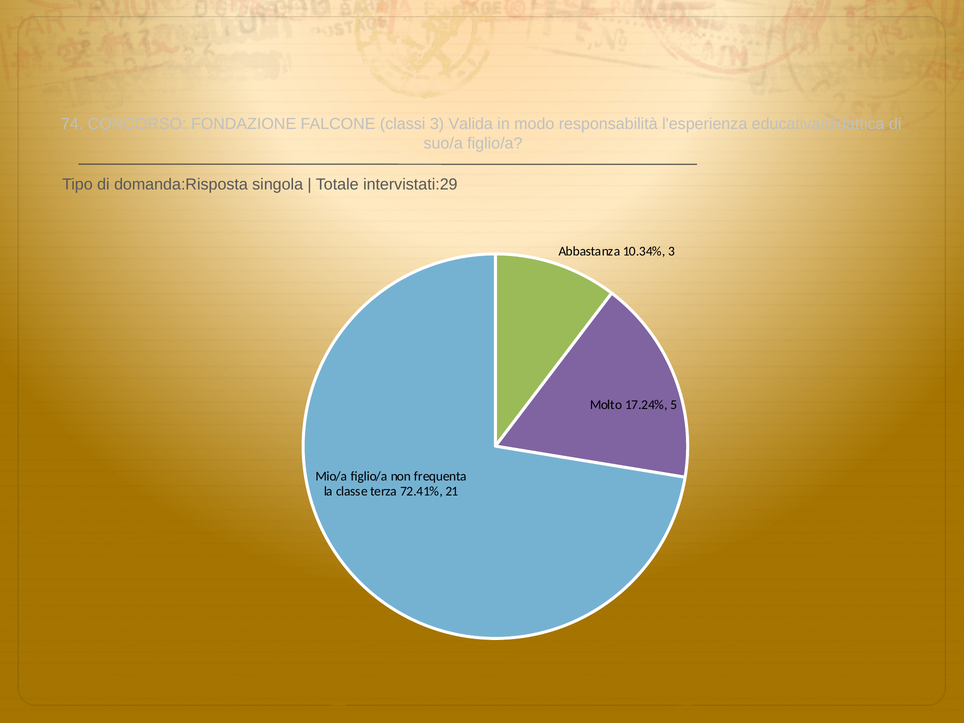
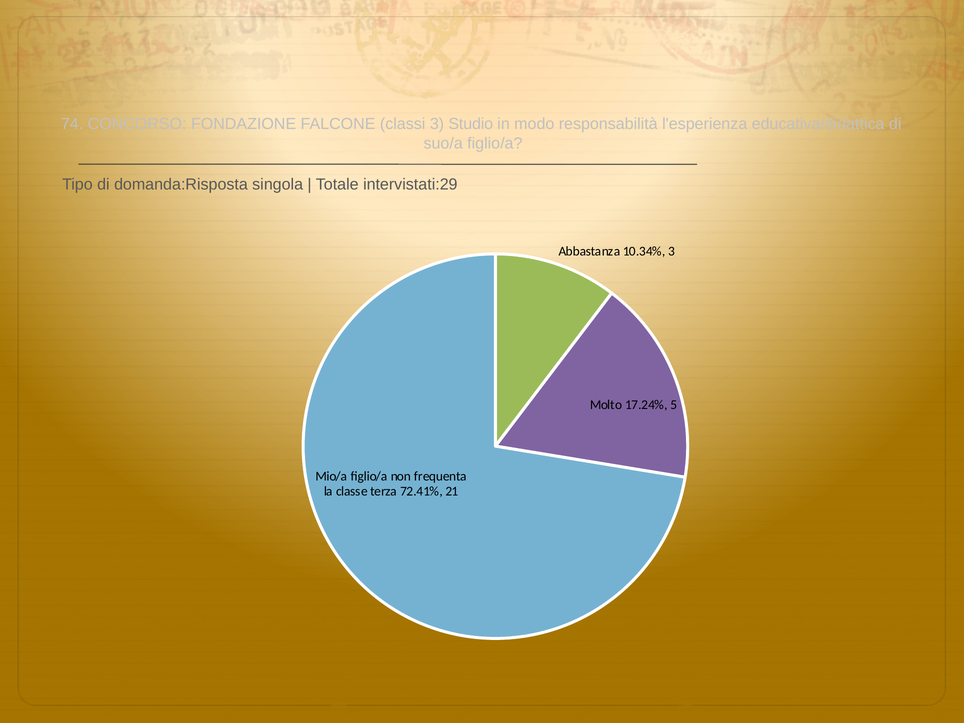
Valida: Valida -> Studio (471, 124)
